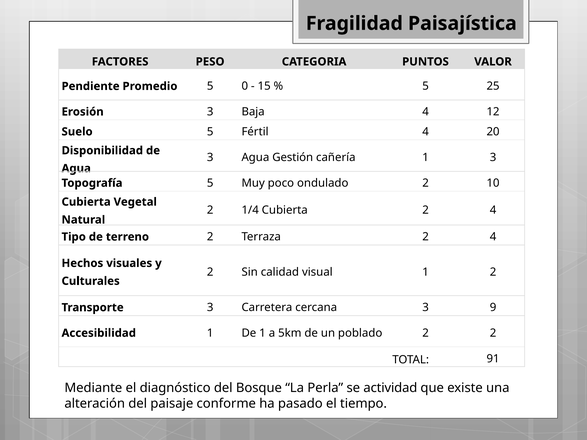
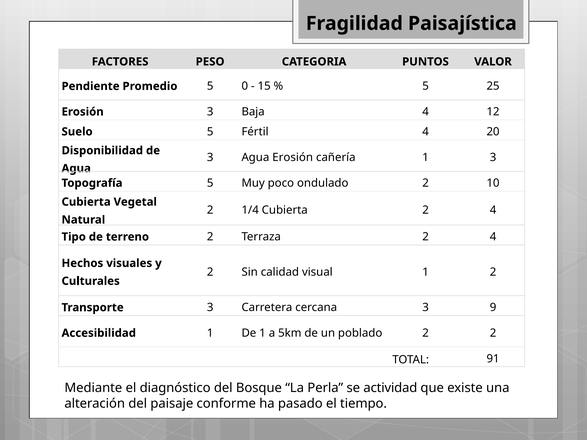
Agua Gestión: Gestión -> Erosión (293, 157)
